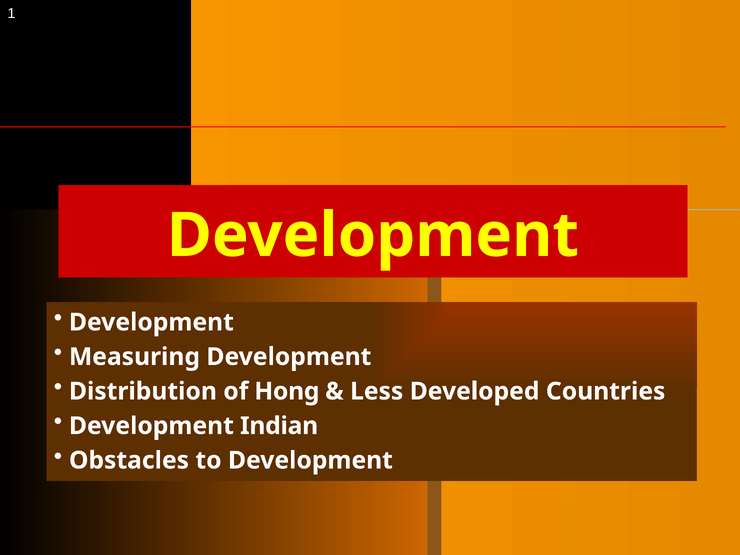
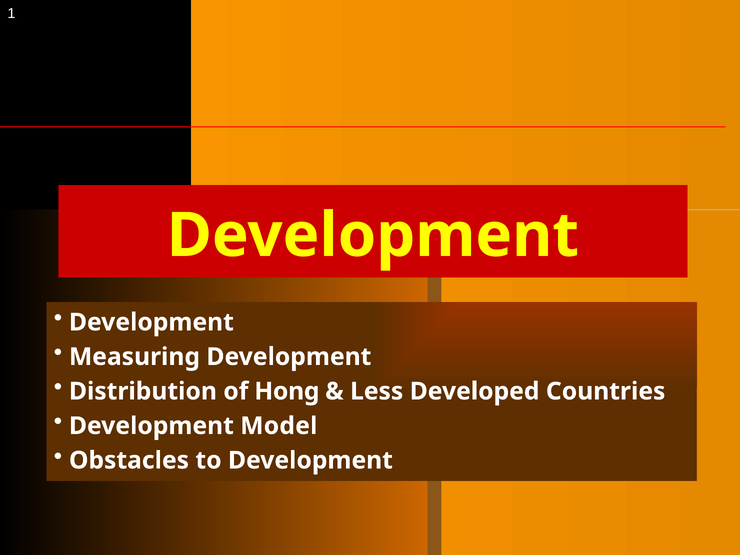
Indian: Indian -> Model (279, 426)
